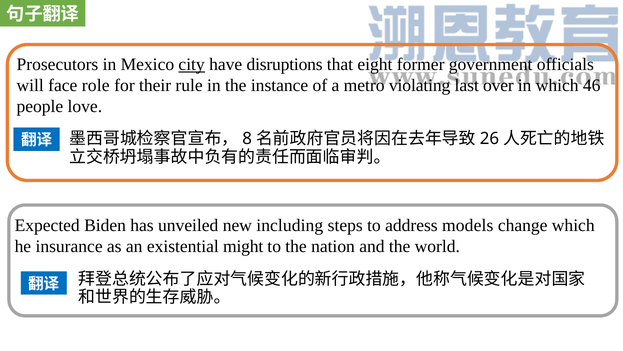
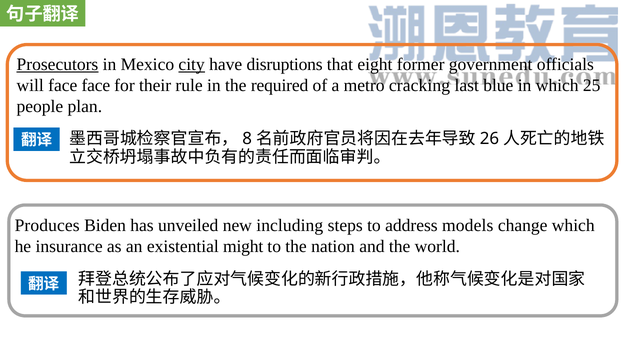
Prosecutors underline: none -> present (57, 64)
face role: role -> face (96, 85)
instance: instance -> required (280, 85)
violating: violating -> cracking (420, 85)
over: over -> blue (498, 85)
46: 46 -> 25 (592, 85)
love: love -> plan (85, 106)
Expected: Expected -> Produces (47, 225)
